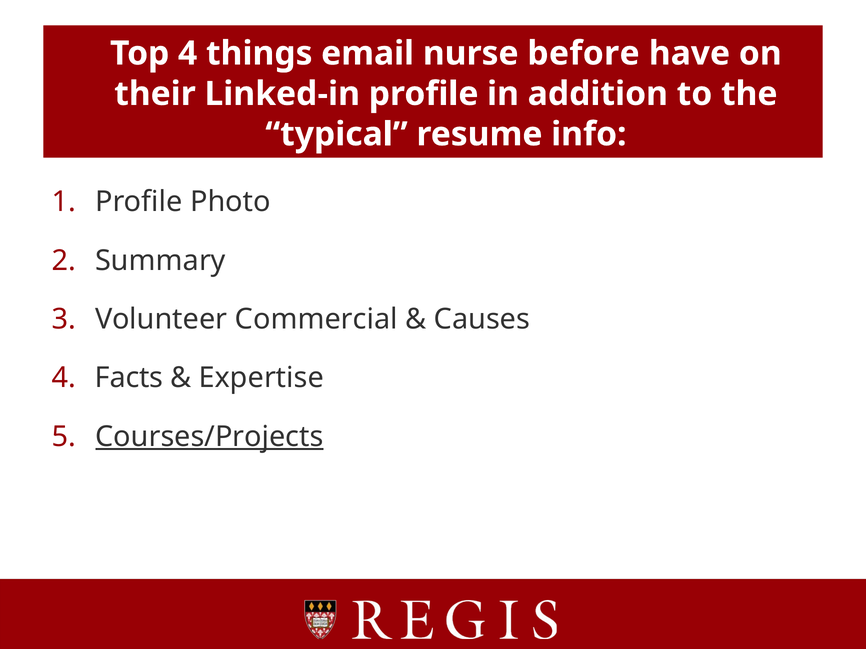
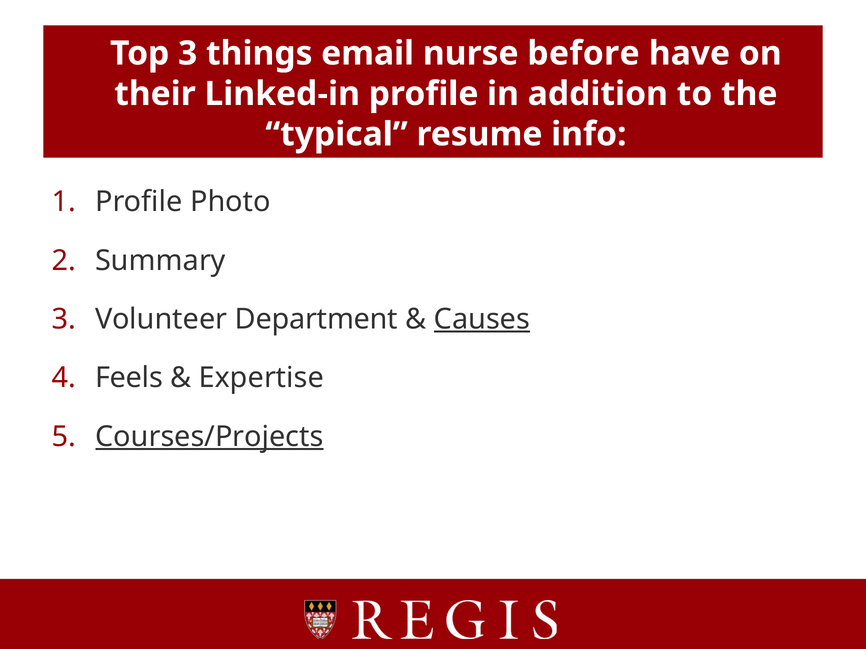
Top 4: 4 -> 3 (188, 53)
Commercial: Commercial -> Department (316, 319)
Causes underline: none -> present (482, 319)
Facts: Facts -> Feels (129, 378)
